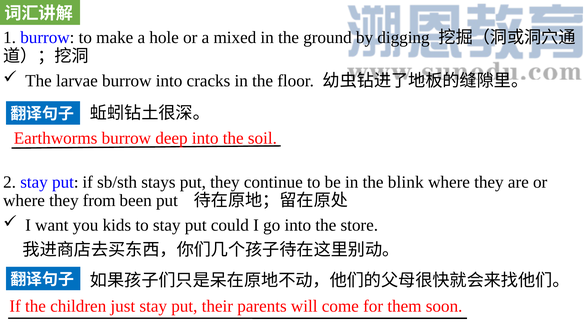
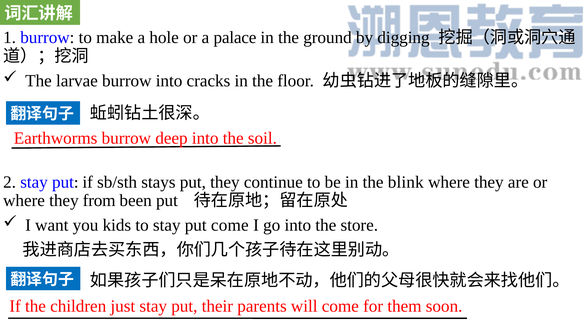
mixed: mixed -> palace (235, 37)
put could: could -> come (230, 225)
